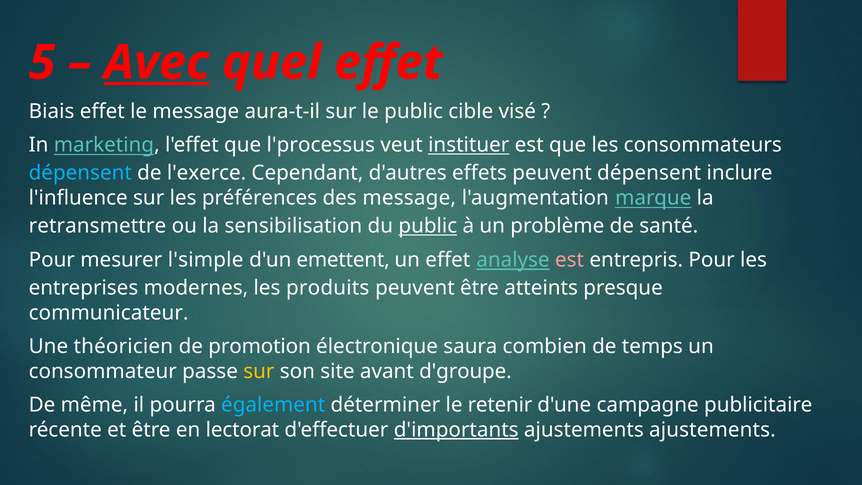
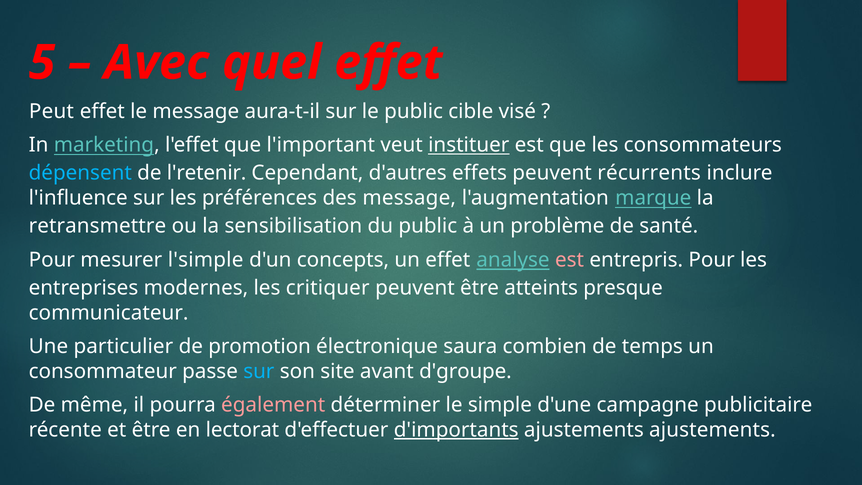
Avec underline: present -> none (157, 63)
Biais: Biais -> Peut (51, 111)
l'processus: l'processus -> l'important (321, 145)
l'exerce: l'exerce -> l'retenir (207, 173)
peuvent dépensent: dépensent -> récurrents (649, 173)
public underline: present -> none (428, 226)
emettent: emettent -> concepts (343, 260)
produits: produits -> critiquer (328, 288)
théoricien: théoricien -> particulier (123, 346)
sur colour: yellow -> light blue (259, 371)
également colour: light blue -> pink (273, 405)
retenir: retenir -> simple (500, 405)
